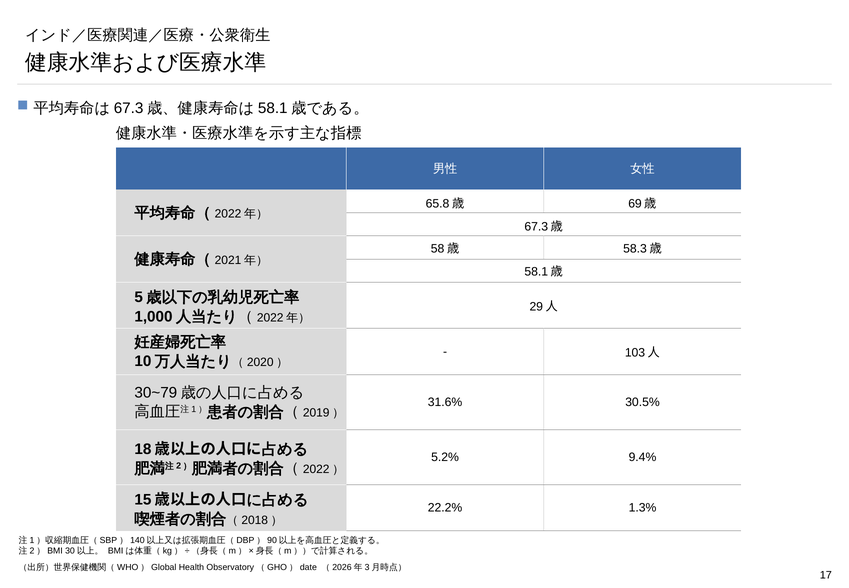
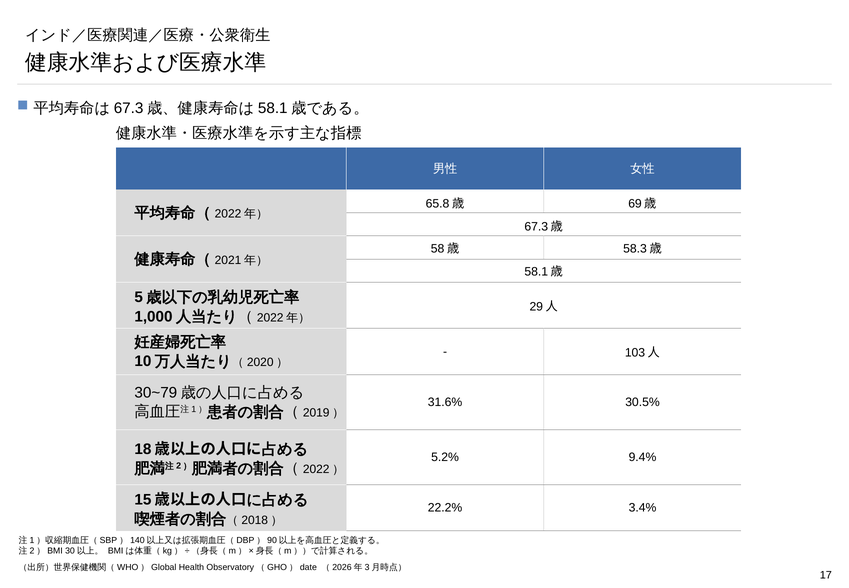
1.3%: 1.3% -> 3.4% (643, 508)
